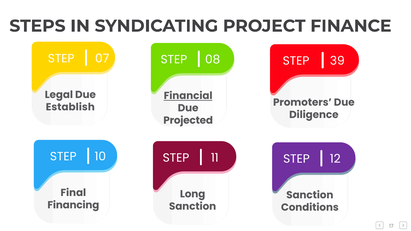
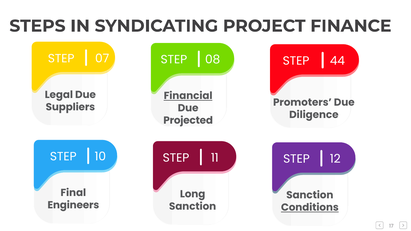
39: 39 -> 44 (337, 61)
Establish: Establish -> Suppliers (70, 107)
Financing: Financing -> Engineers (73, 205)
Conditions underline: none -> present (310, 208)
